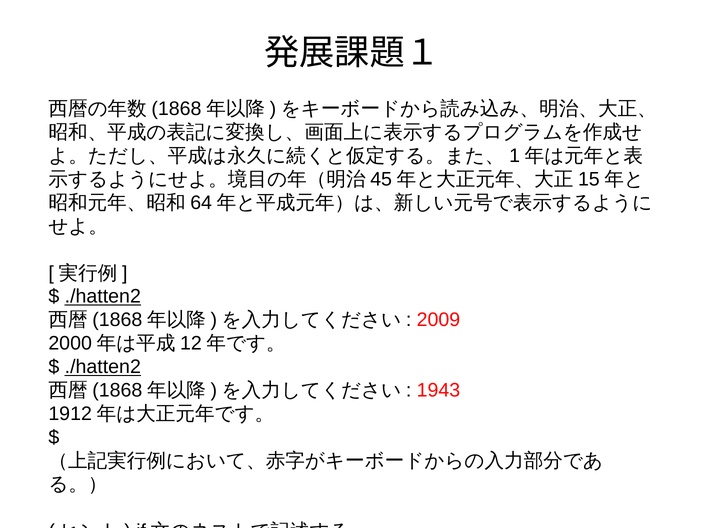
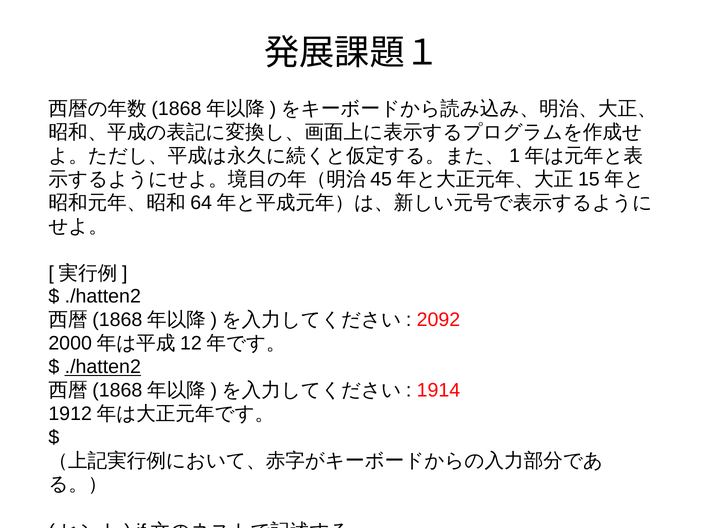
./hatten2 underline: present -> none (103, 297)
2009: 2009 -> 2092 (438, 320)
1943: 1943 -> 1914 (438, 390)
